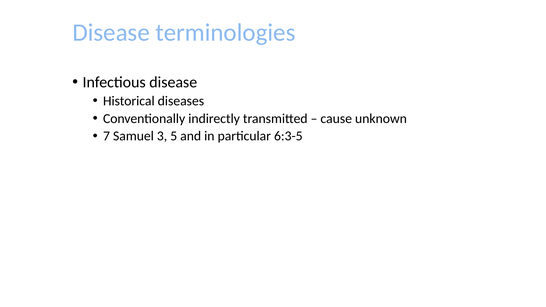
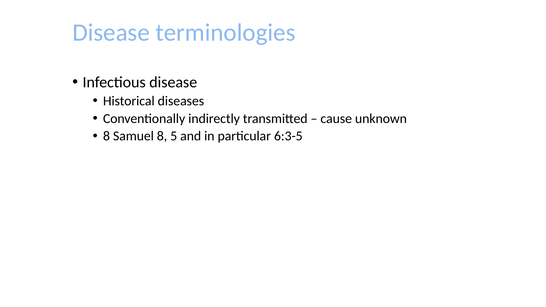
7: 7 -> 8 (107, 136)
Samuel 3: 3 -> 8 (162, 136)
